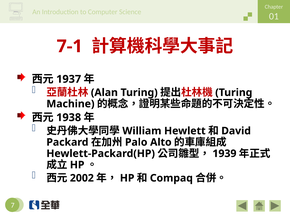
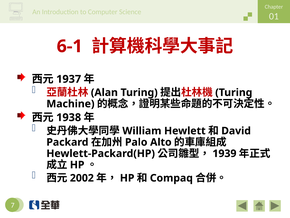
7-1: 7-1 -> 6-1 (70, 46)
